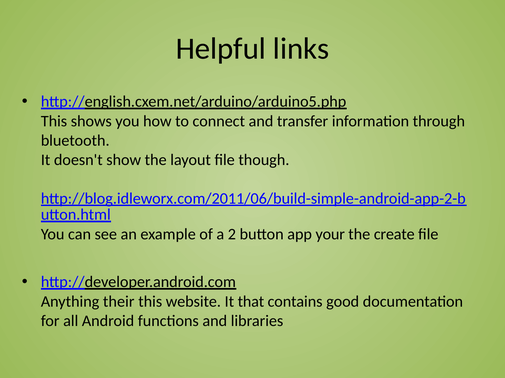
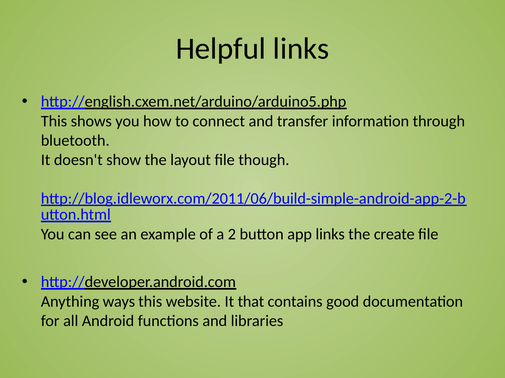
app your: your -> links (330, 235)
their: their -> ways (119, 302)
